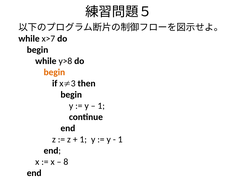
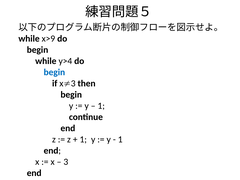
x>7: x>7 -> x>9 (48, 39)
y>8: y>8 -> y>4 (65, 61)
begin colour: orange -> blue (54, 72)
8: 8 -> 3 (66, 162)
